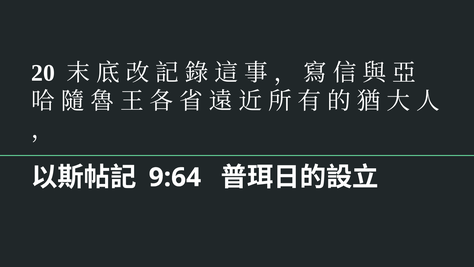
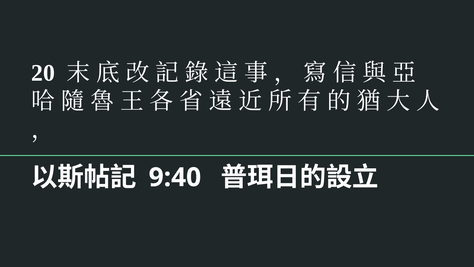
9:64: 9:64 -> 9:40 (175, 177)
